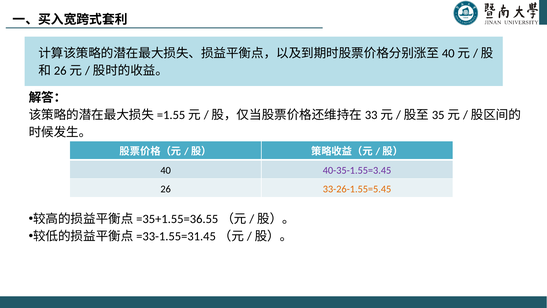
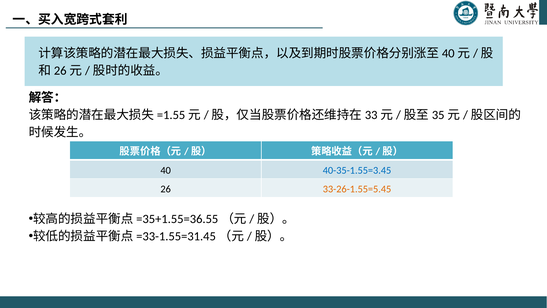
40-35-1.55=3.45 colour: purple -> blue (357, 170)
